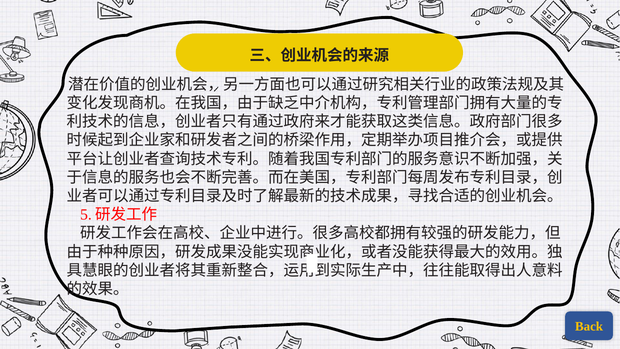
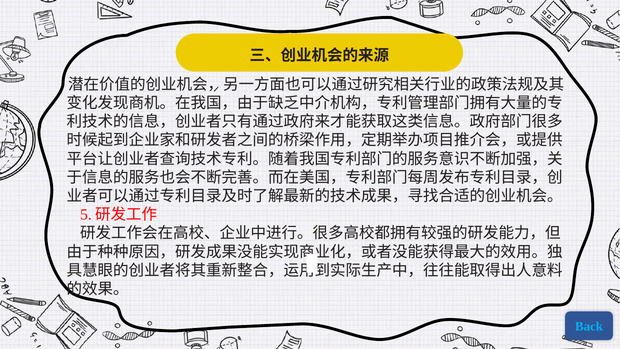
Back colour: yellow -> light blue (589, 326)
